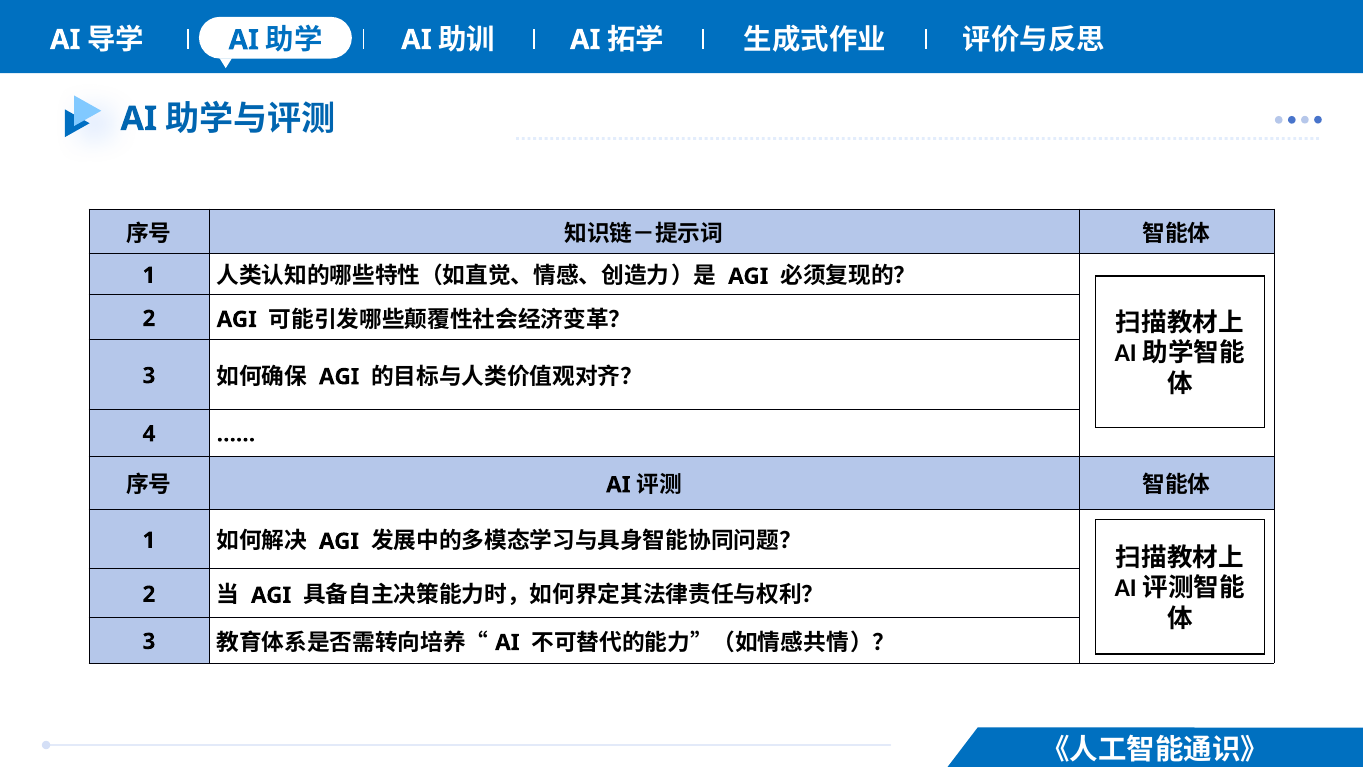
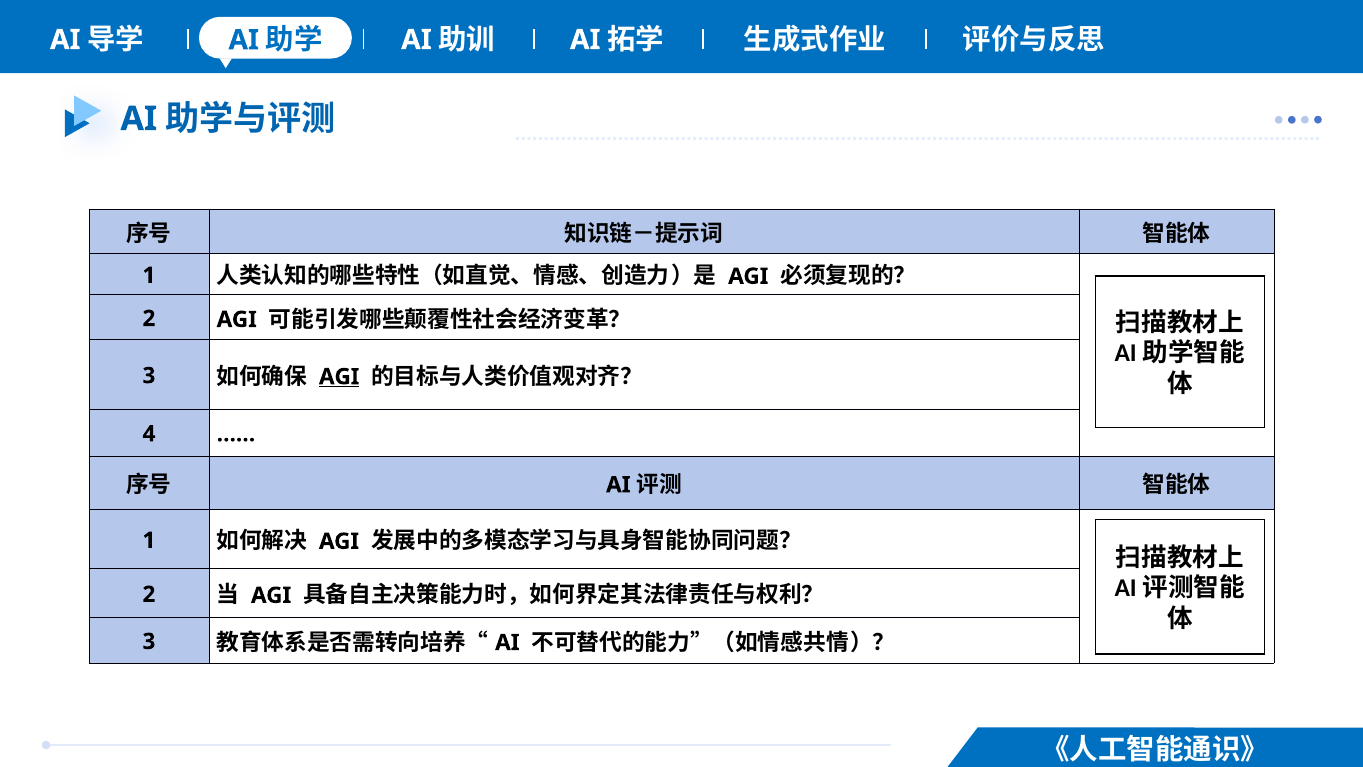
AGI underline: none -> present (339, 377)
